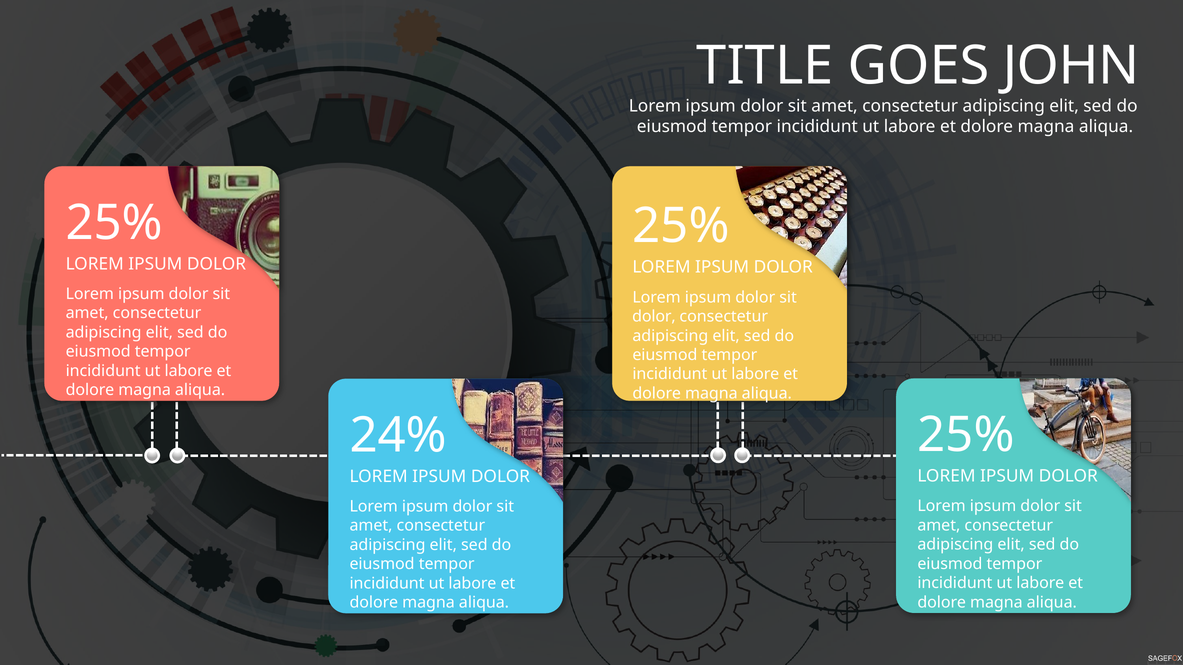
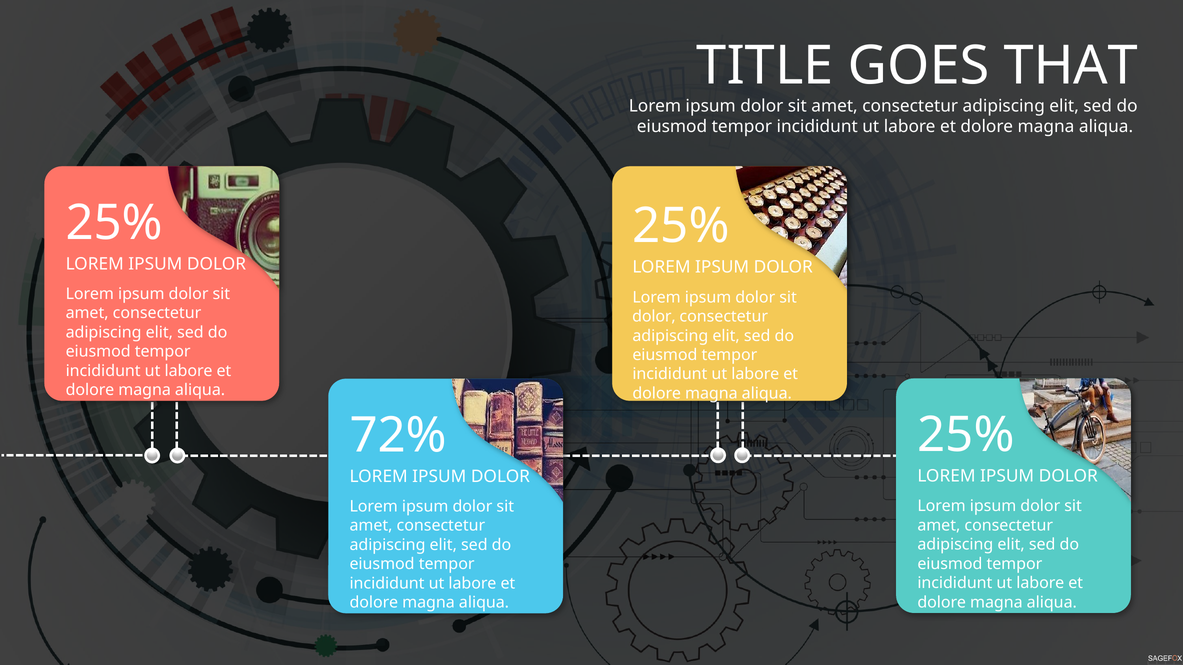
JOHN: JOHN -> THAT (1071, 66)
24%: 24% -> 72% (398, 436)
